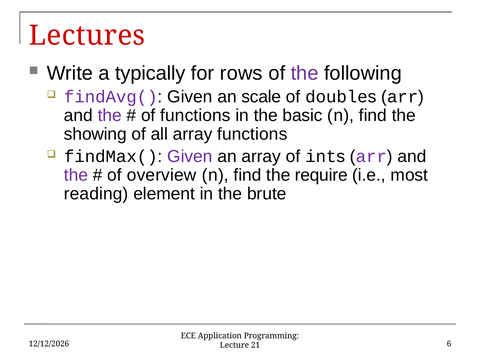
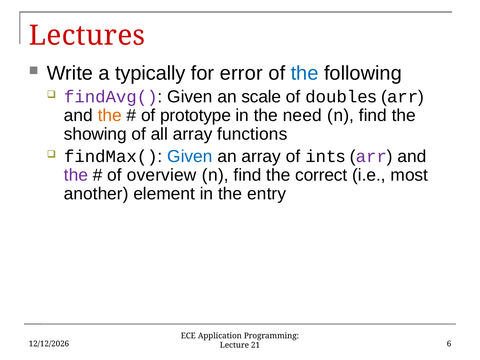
rows: rows -> error (241, 73)
the colour: purple -> blue (305, 73)
the colour: purple -> orange (110, 115)
of functions: functions -> prototype (196, 115)
basic: basic -> need (302, 115)
Given colour: purple -> blue (190, 156)
require: require -> correct (321, 175)
reading: reading -> another (96, 194)
brute: brute -> entry (267, 194)
